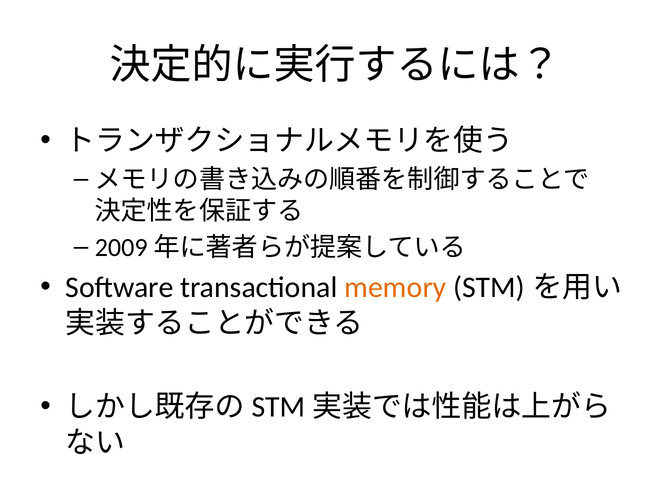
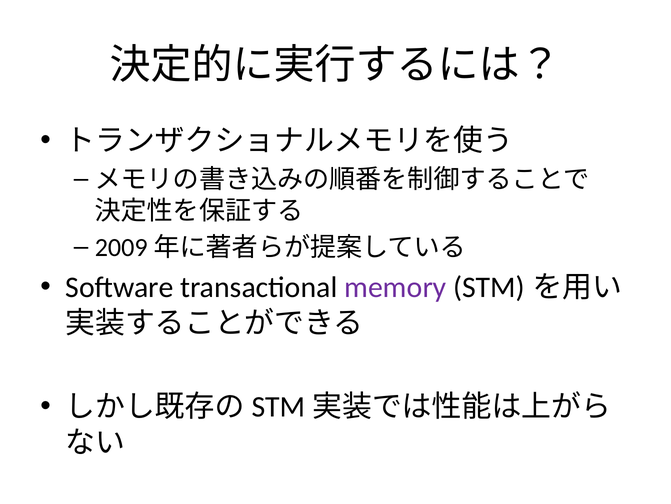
memory colour: orange -> purple (395, 287)
